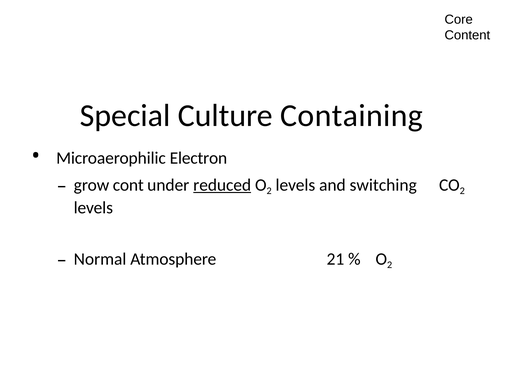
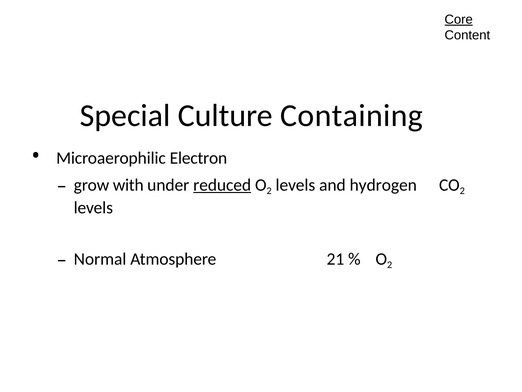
Core underline: none -> present (459, 20)
cont: cont -> with (128, 185)
switching: switching -> hydrogen (383, 185)
